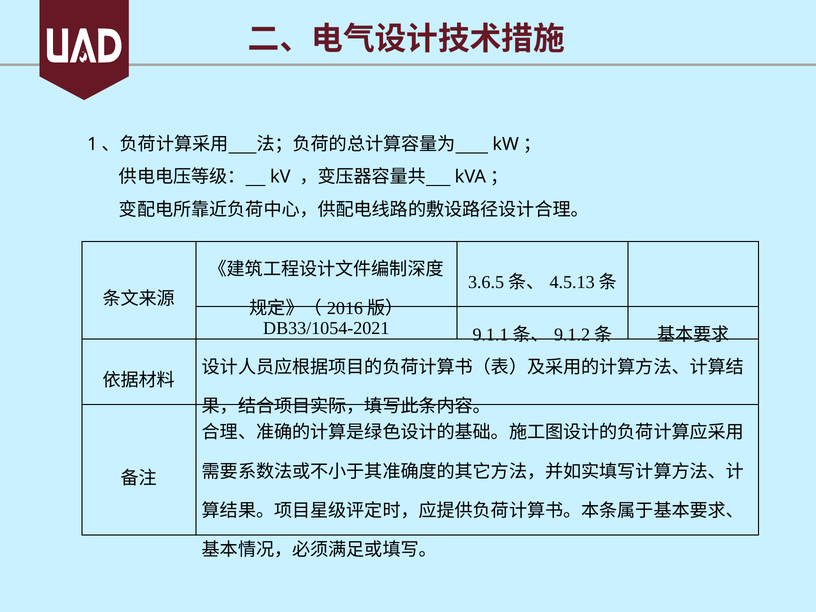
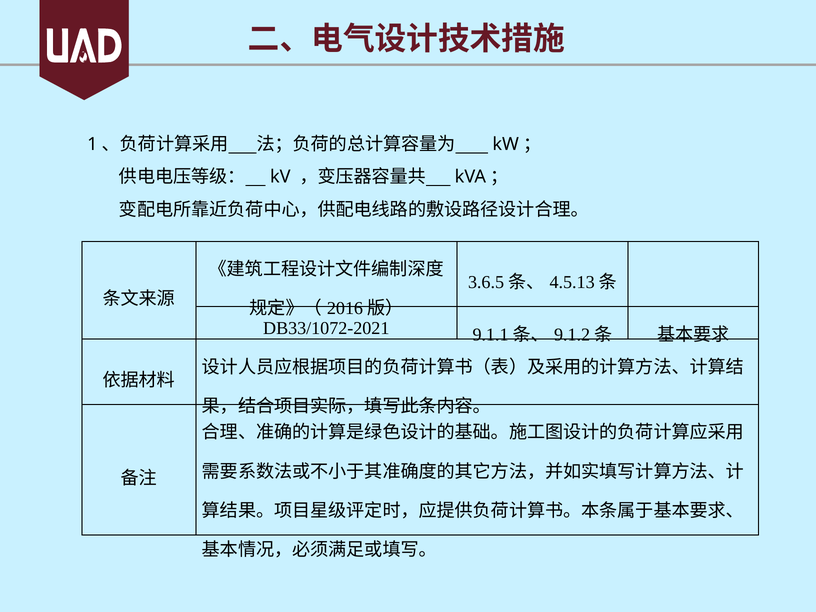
DB33/1054-2021: DB33/1054-2021 -> DB33/1072-2021 (326, 328)
